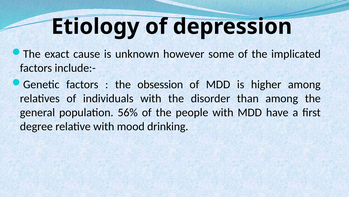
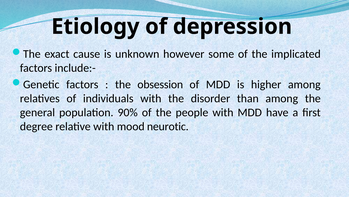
56%: 56% -> 90% (128, 112)
drinking: drinking -> neurotic (168, 126)
